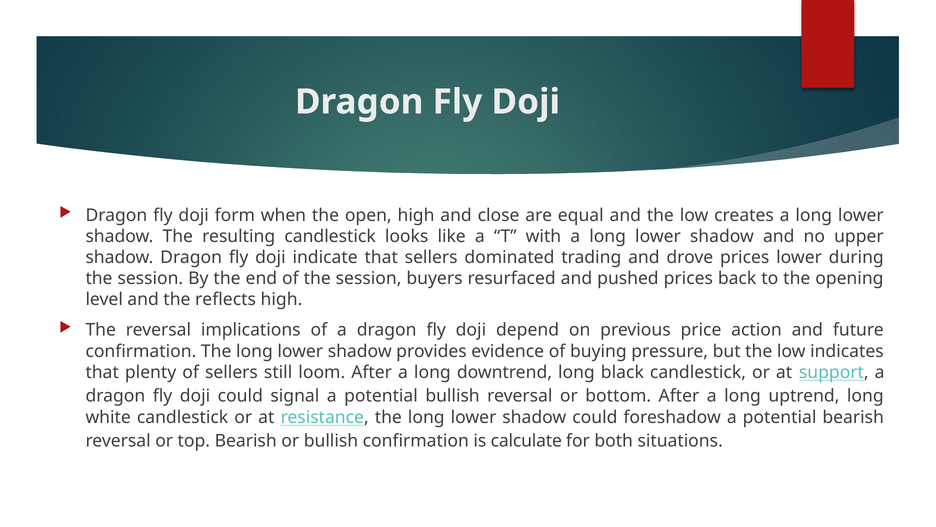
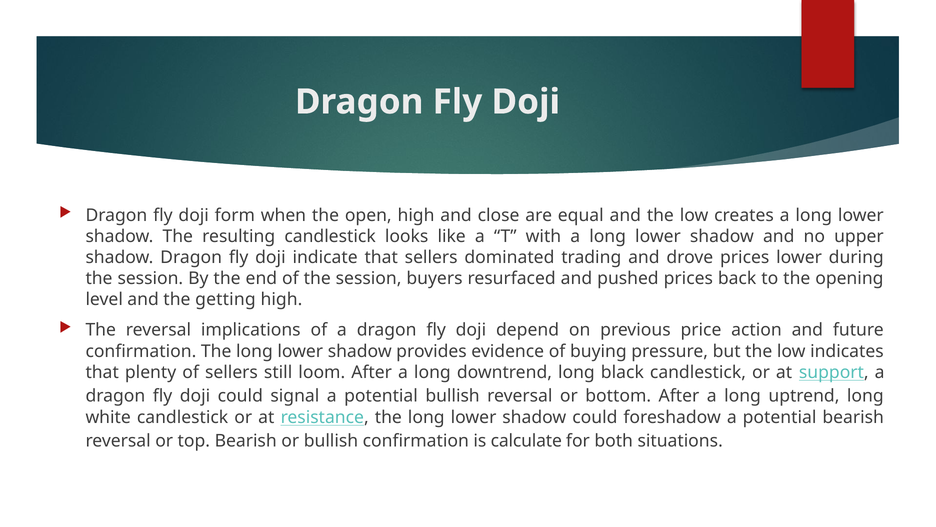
reflects: reflects -> getting (225, 299)
